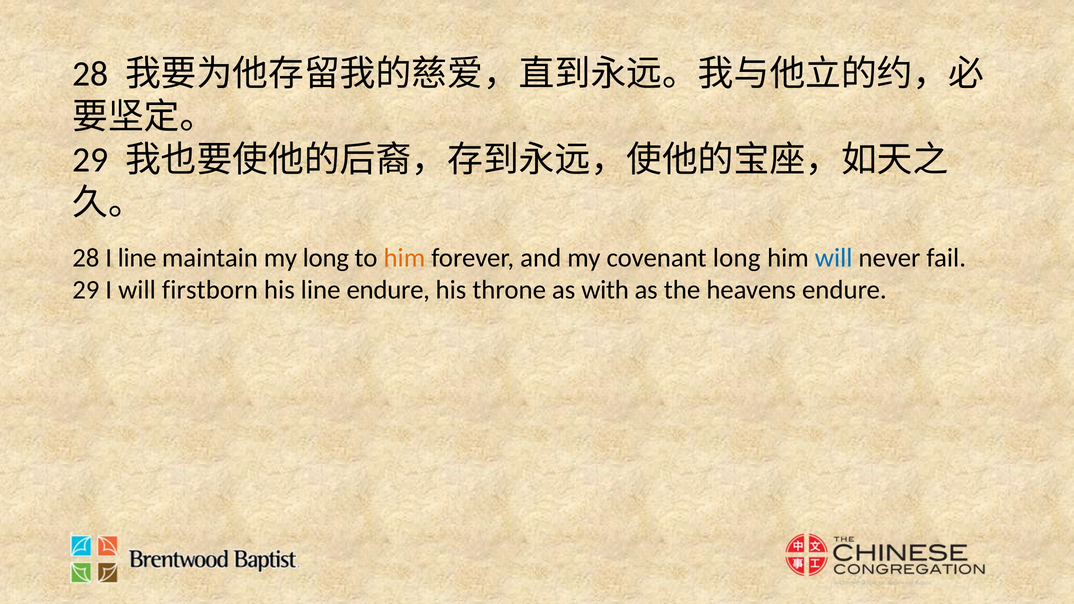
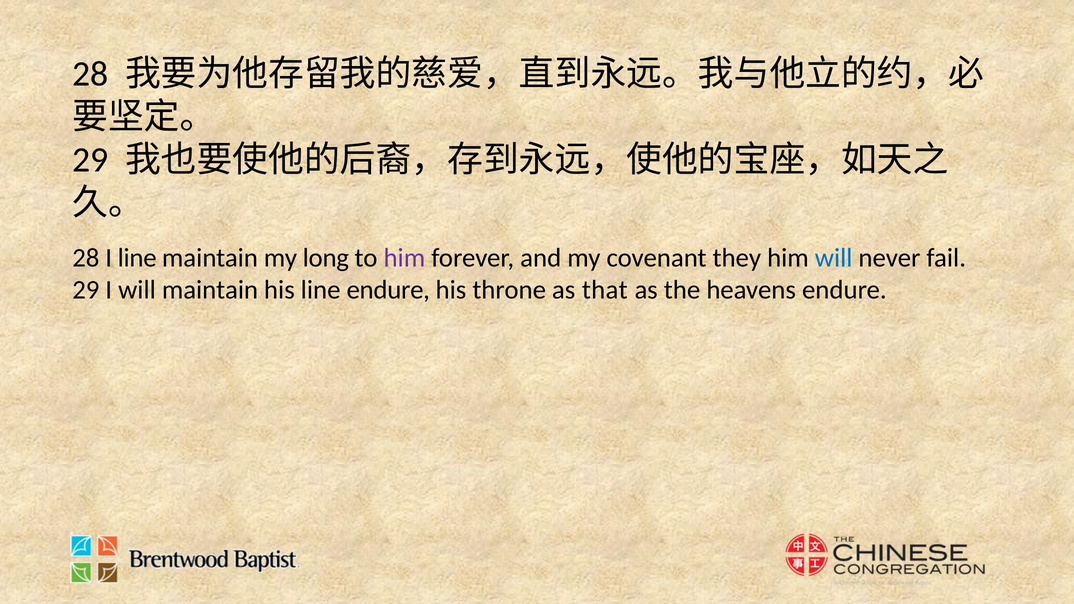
him colour: orange -> purple (404, 258)
covenant long: long -> they (737, 258)
will firstborn: firstborn -> maintain (210, 290)
with: with -> that (605, 290)
